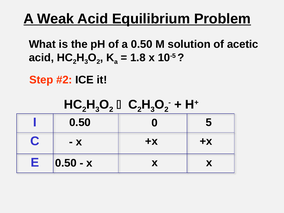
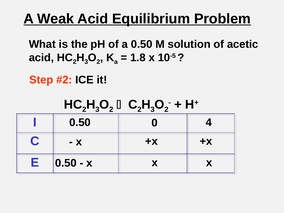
5: 5 -> 4 (209, 122)
